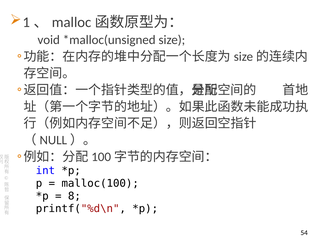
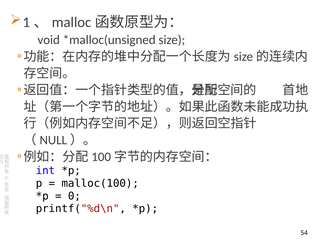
8: 8 -> 0 (74, 197)
